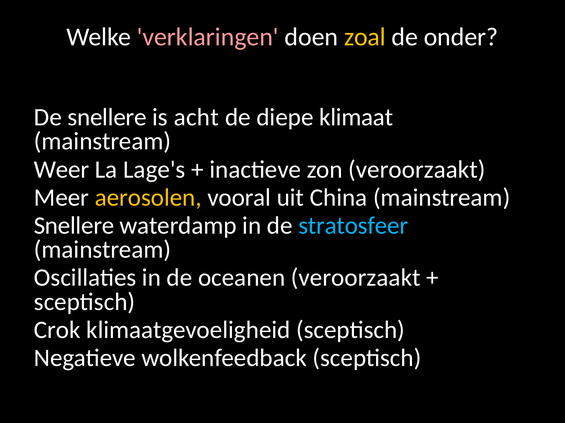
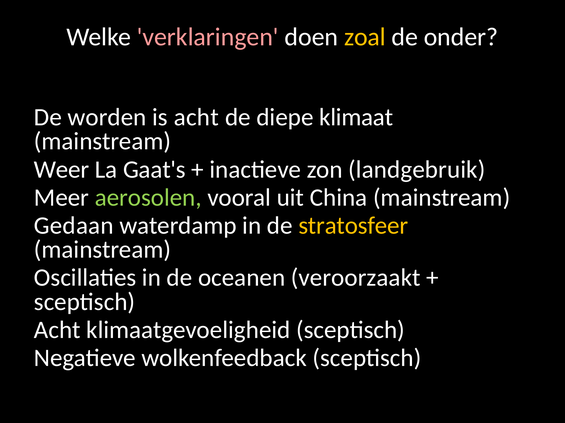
De snellere: snellere -> worden (107, 118)
Lage's: Lage's -> Gaat's (154, 170)
zon veroorzaakt: veroorzaakt -> landgebruik (417, 170)
aerosolen colour: yellow -> light green (148, 198)
Snellere: Snellere -> Gedaan (74, 226)
stratosfeer colour: light blue -> yellow (353, 226)
Crok: Crok -> Acht (57, 330)
